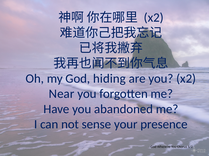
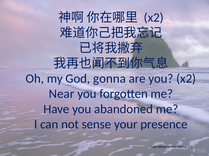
hiding: hiding -> gonna (109, 79)
